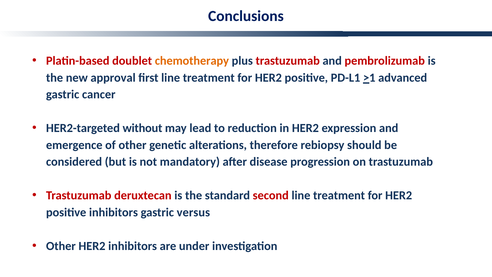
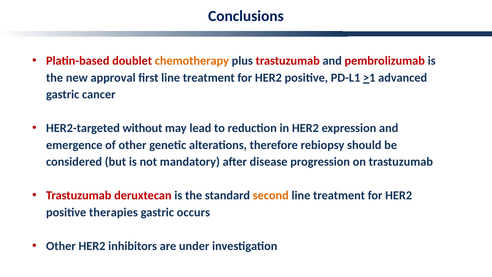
second colour: red -> orange (271, 195)
positive inhibitors: inhibitors -> therapies (113, 212)
versus: versus -> occurs (193, 212)
